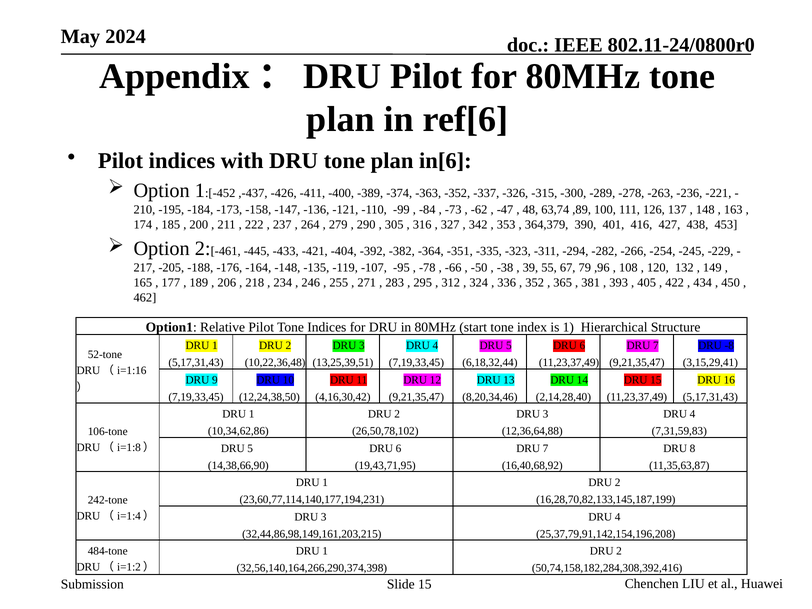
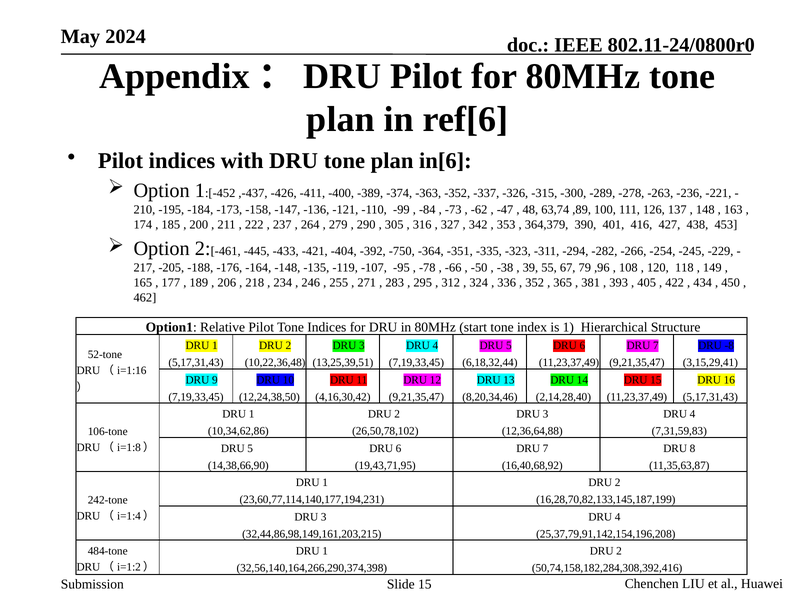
-382: -382 -> -750 (402, 251)
132: 132 -> 118 (684, 268)
